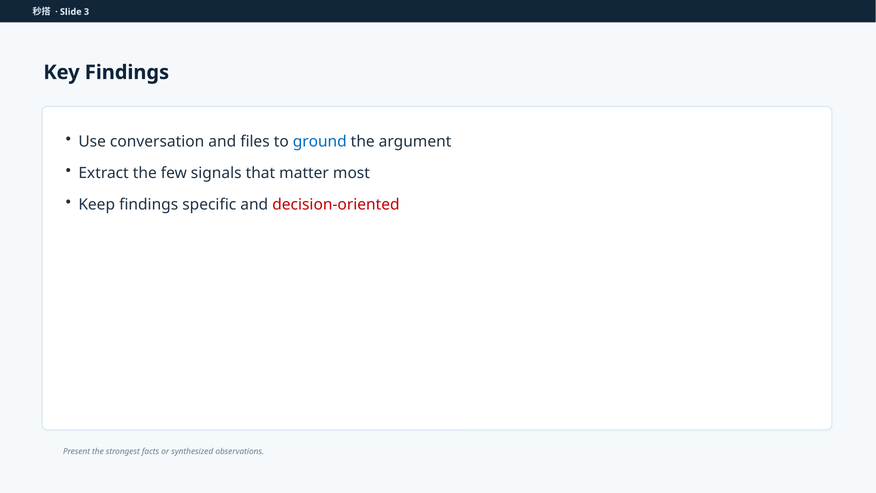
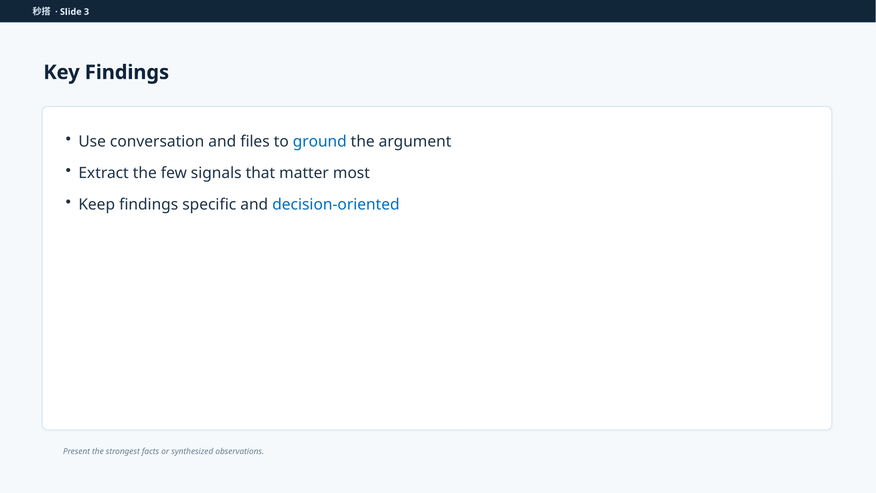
decision-oriented colour: red -> blue (336, 205)
